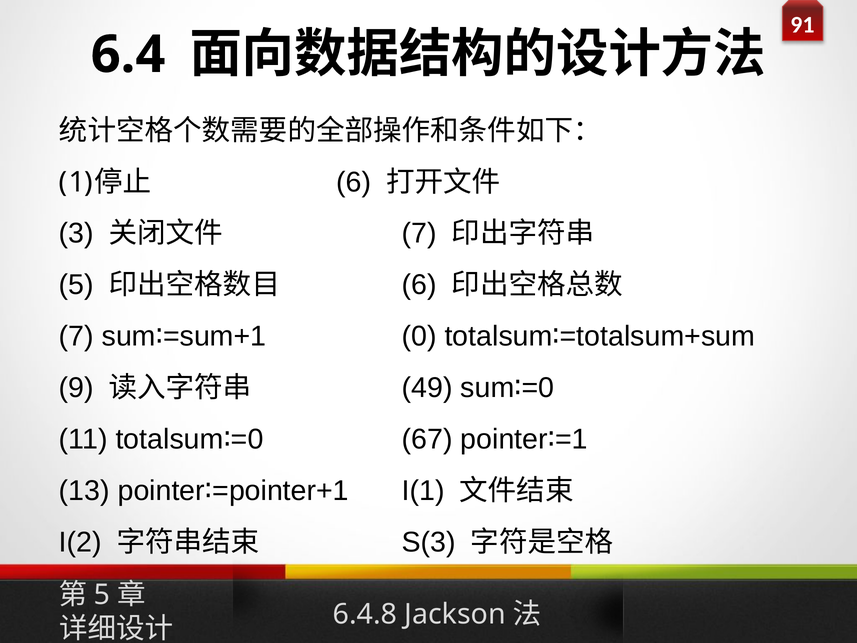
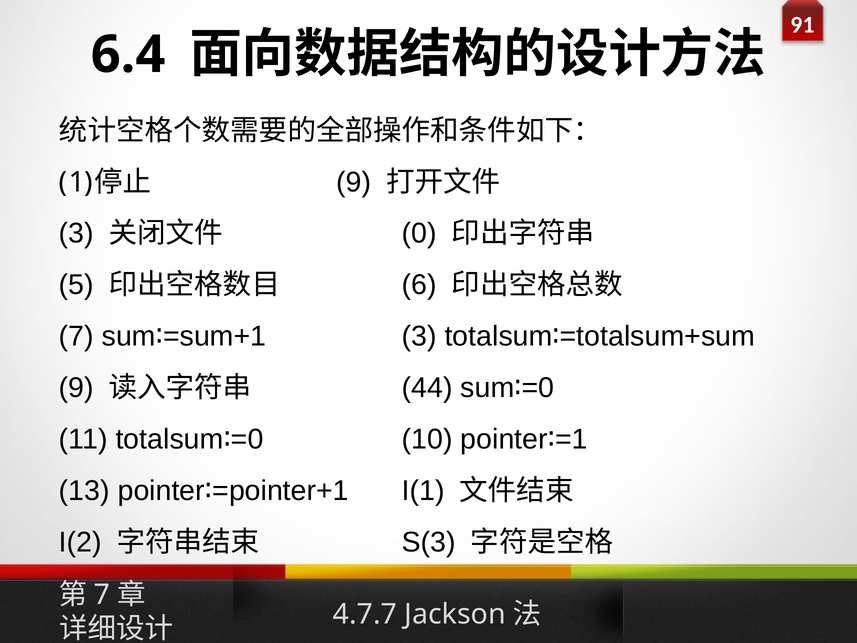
6: 6 -> 9 (354, 182)
7: 7 -> 0 (419, 233)
0: 0 -> 3 (419, 336)
49: 49 -> 44 (427, 388)
67: 67 -> 10 (427, 439)
5: 5 -> 7 (102, 594)
6.4.8: 6.4.8 -> 4.7.7 (365, 614)
